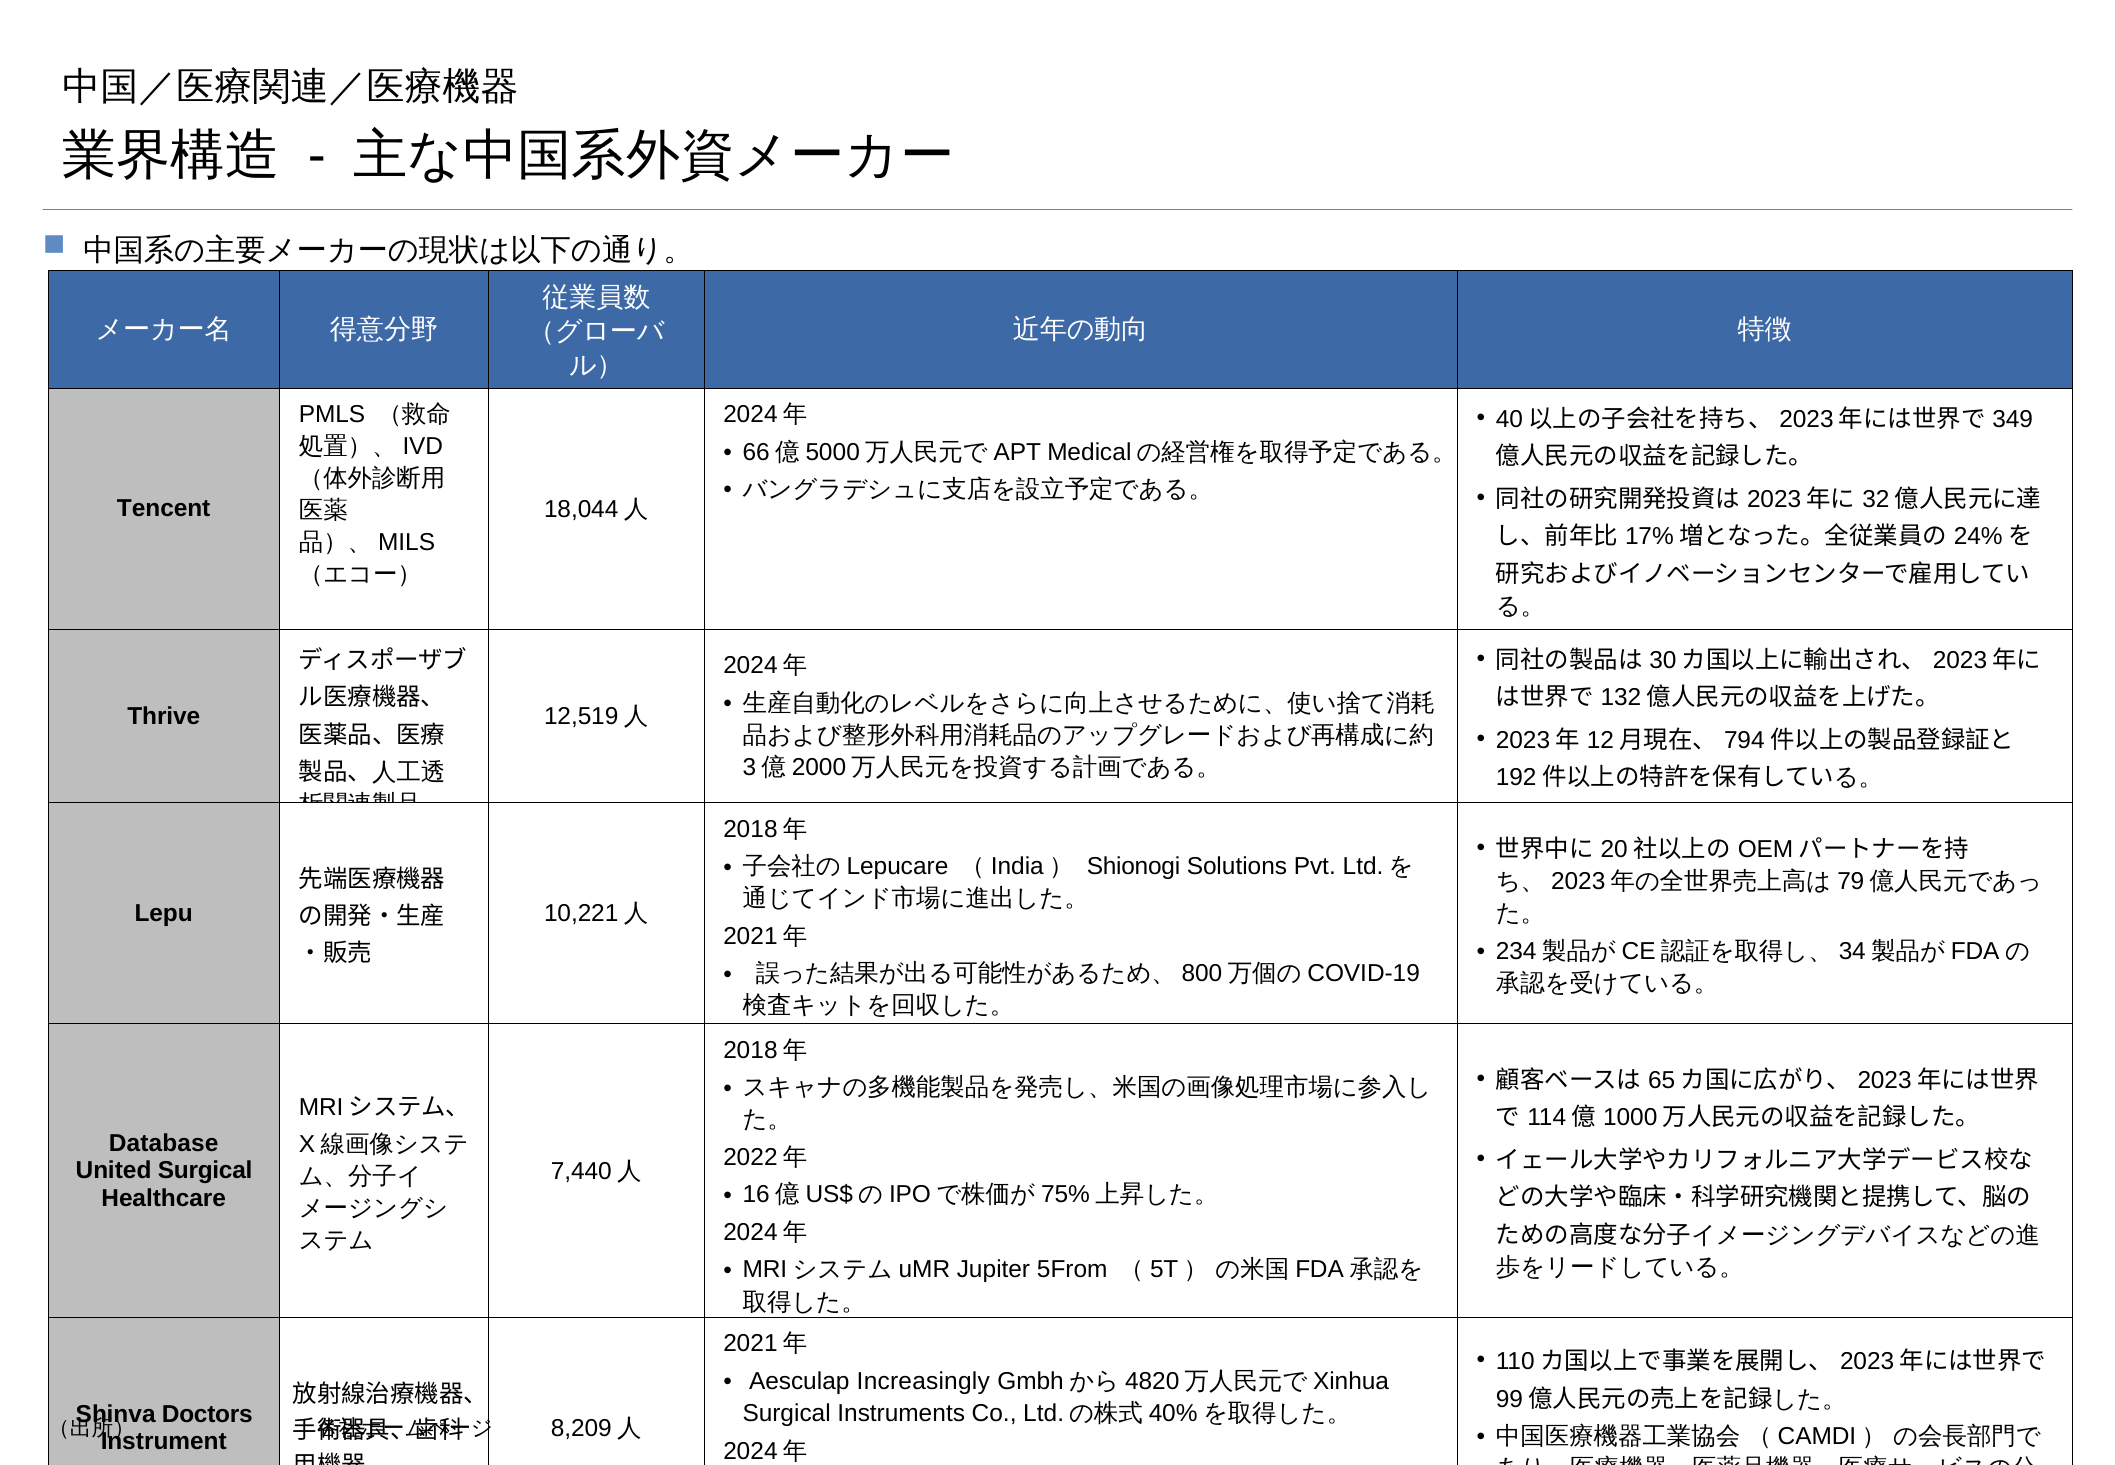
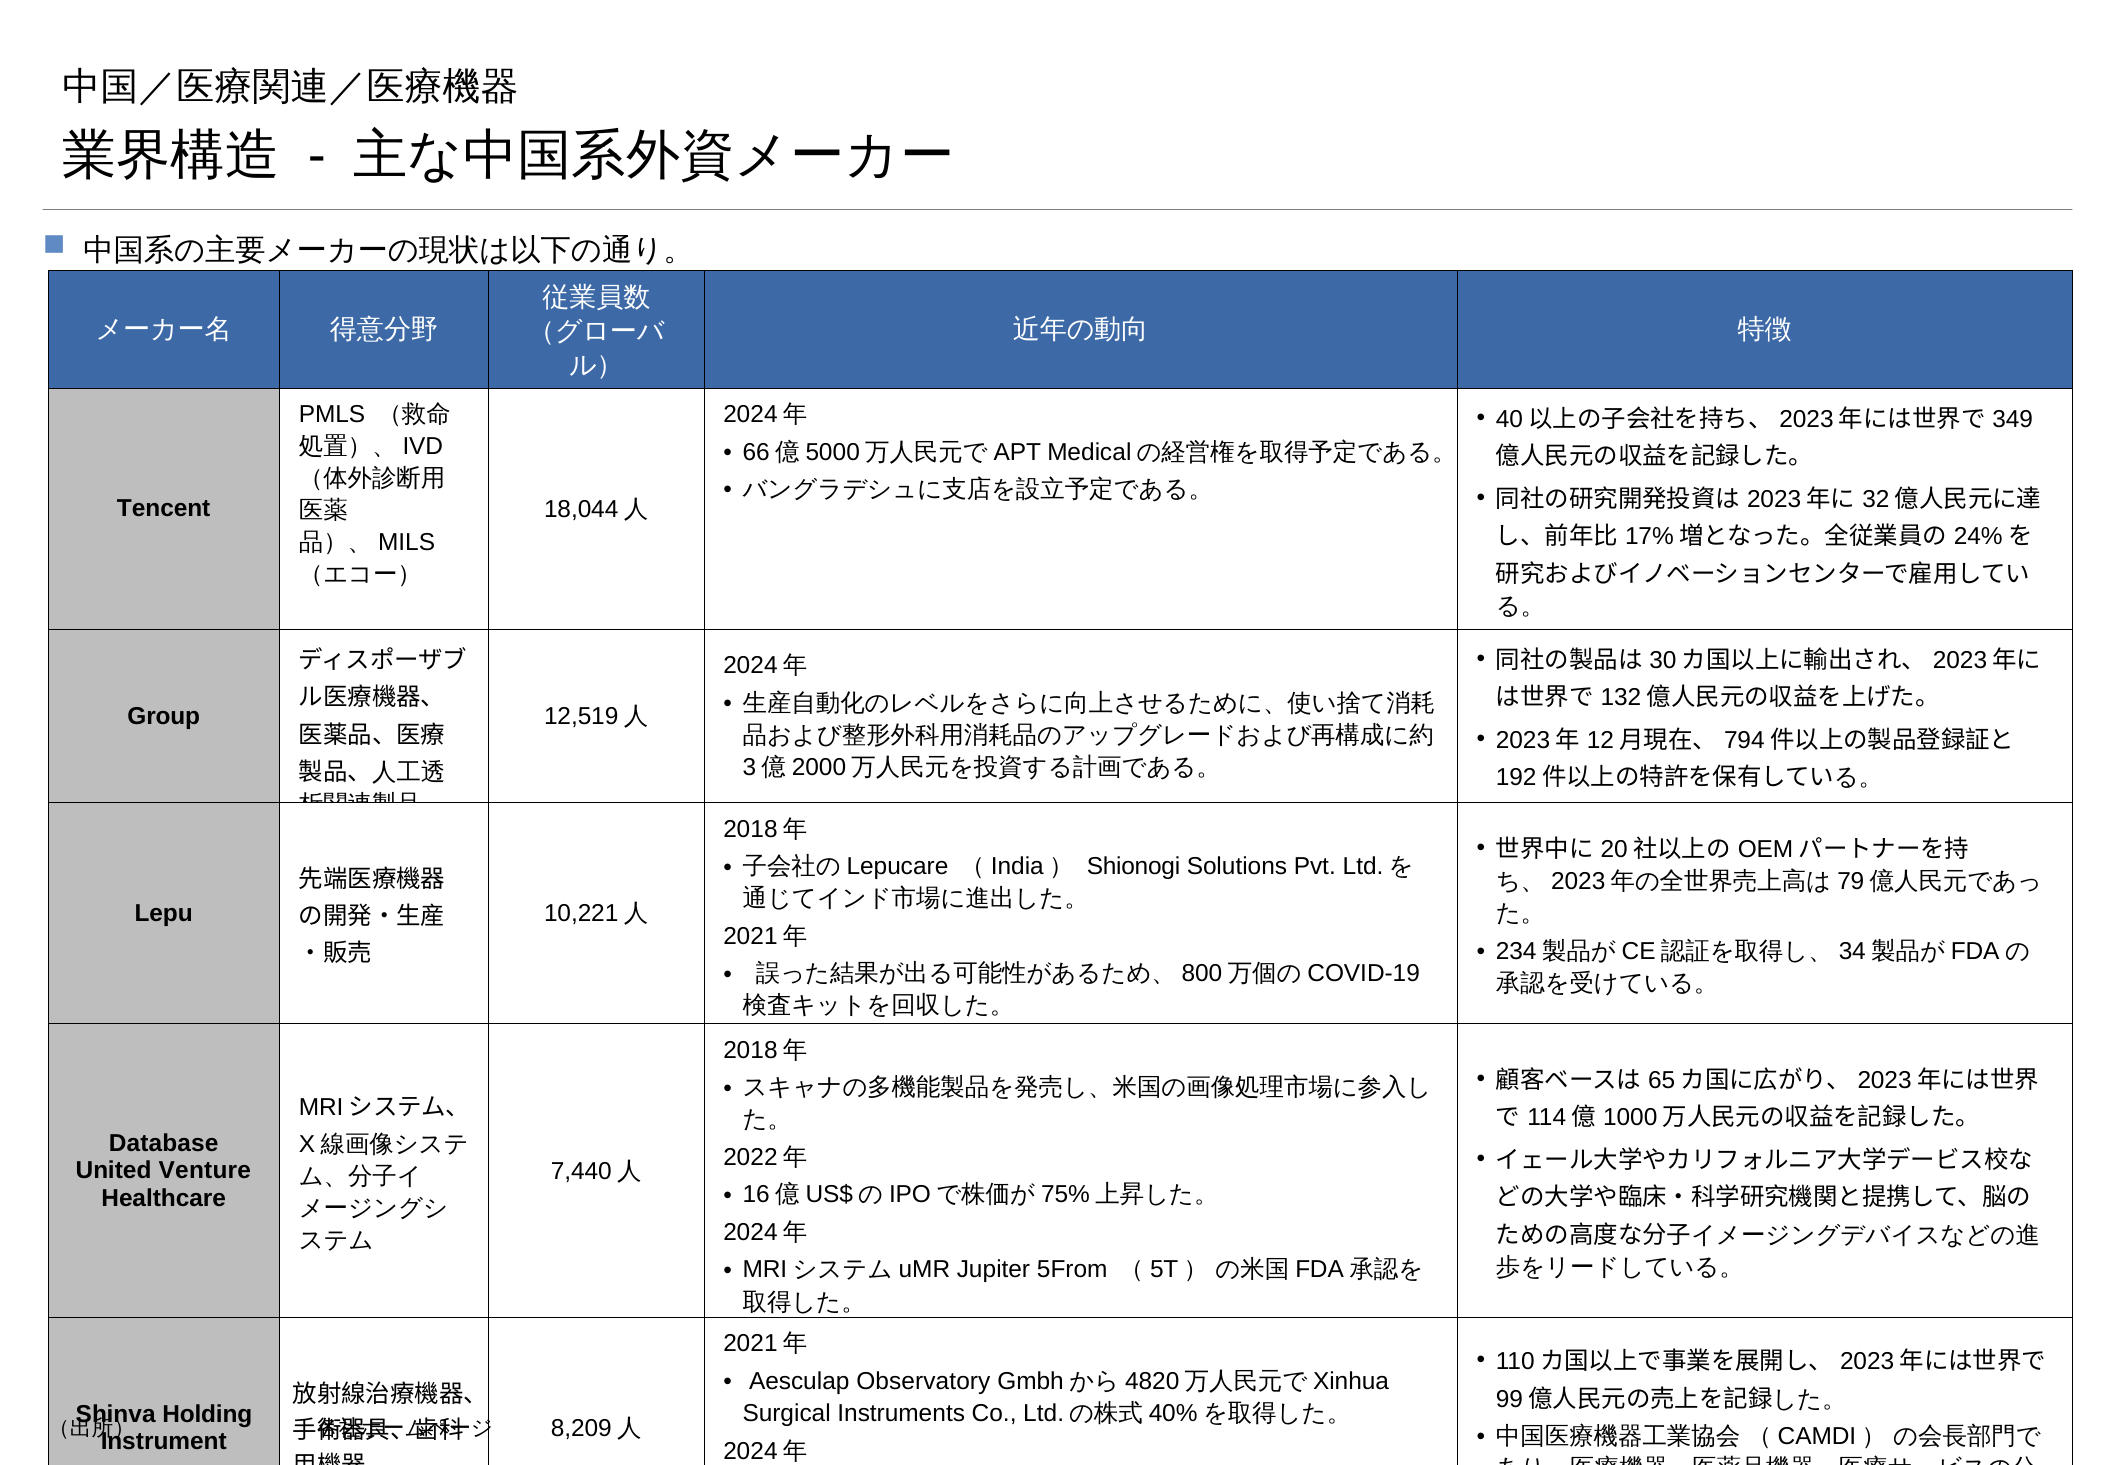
Thrive: Thrive -> Group (164, 716)
United Surgical: Surgical -> Venture (205, 1170)
Increasingly: Increasingly -> Observatory (923, 1381)
Doctors: Doctors -> Holding (207, 1414)
